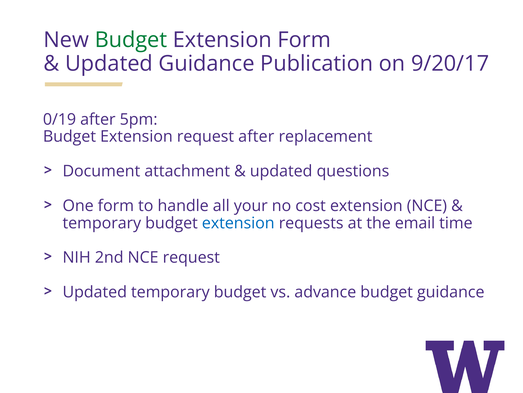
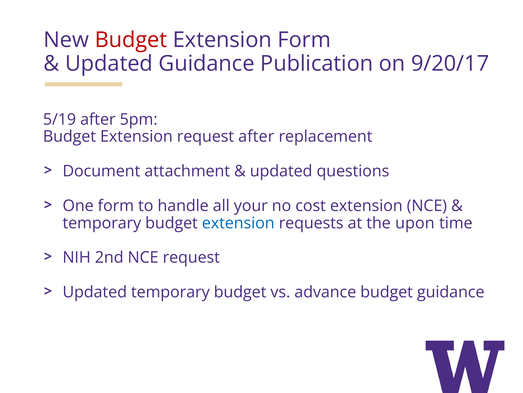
Budget colour: green -> red (131, 40)
0/19: 0/19 -> 5/19 (60, 119)
email: email -> upon (415, 223)
